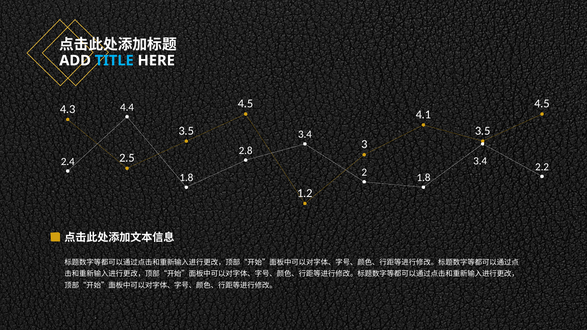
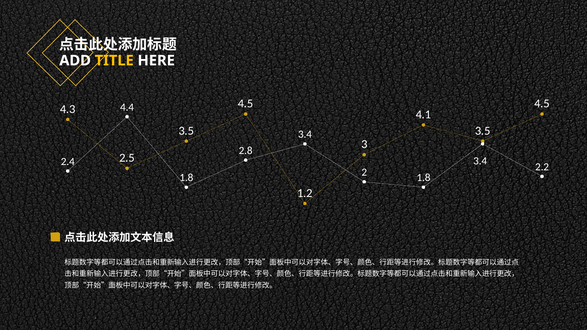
TITLE colour: light blue -> yellow (114, 61)
